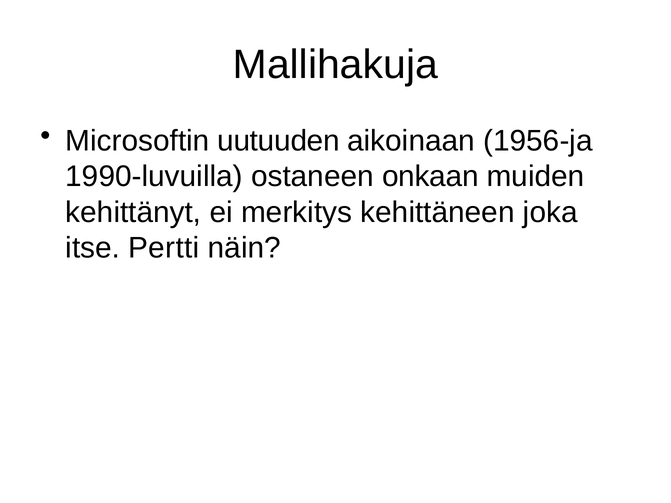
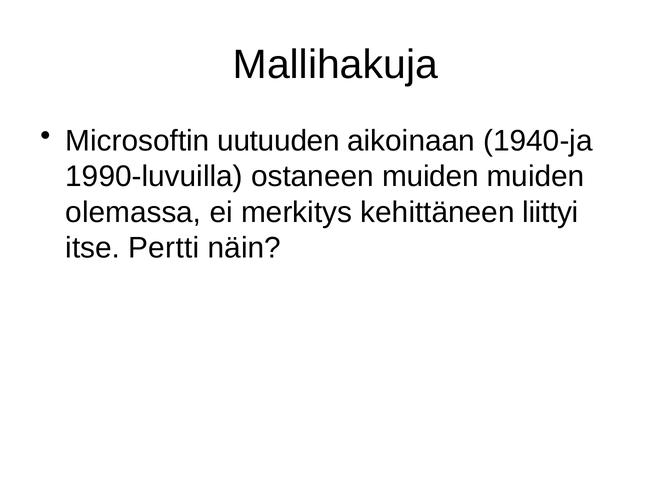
1956-ja: 1956-ja -> 1940-ja (538, 141)
ostaneen onkaan: onkaan -> muiden (430, 177)
kehittänyt: kehittänyt -> olemassa (133, 212)
joka: joka -> liittyi (550, 212)
